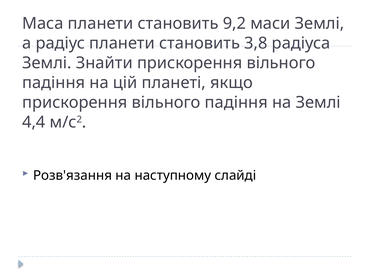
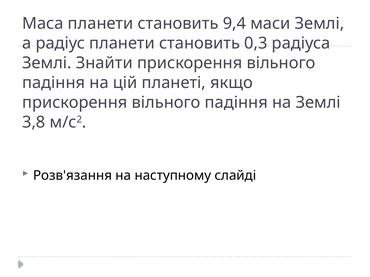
9,2: 9,2 -> 9,4 (234, 24)
3,8: 3,8 -> 0,3 (256, 43)
4,4: 4,4 -> 3,8 (34, 122)
